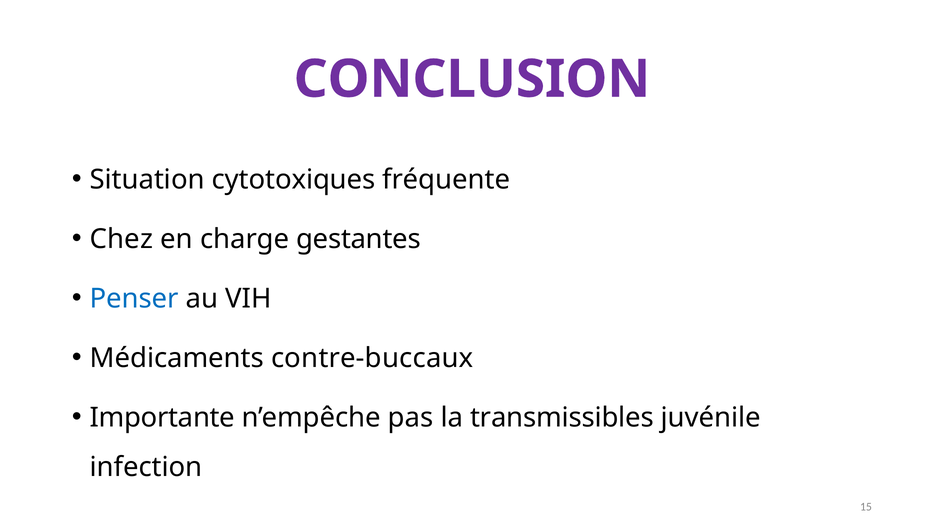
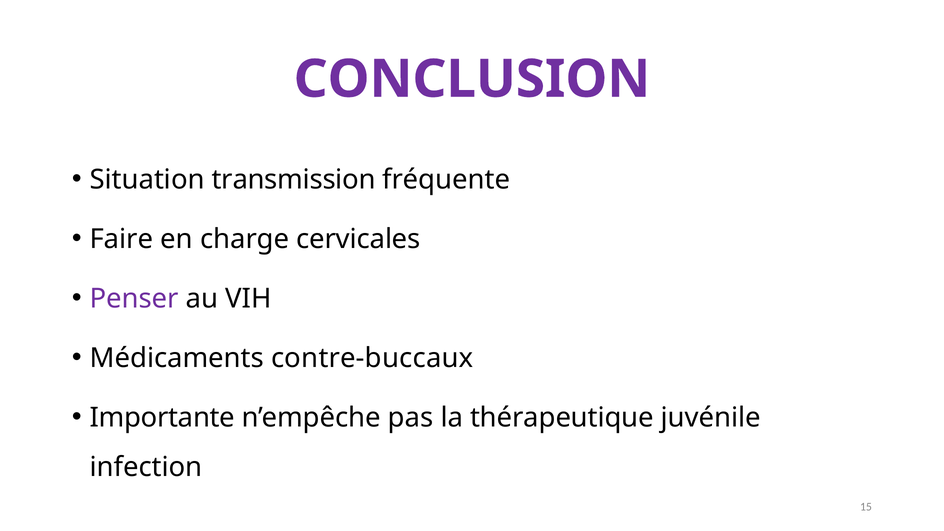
cytotoxiques: cytotoxiques -> transmission (294, 180)
Chez: Chez -> Faire (122, 239)
gestantes: gestantes -> cervicales (358, 239)
Penser colour: blue -> purple (134, 299)
transmissibles: transmissibles -> thérapeutique (562, 418)
